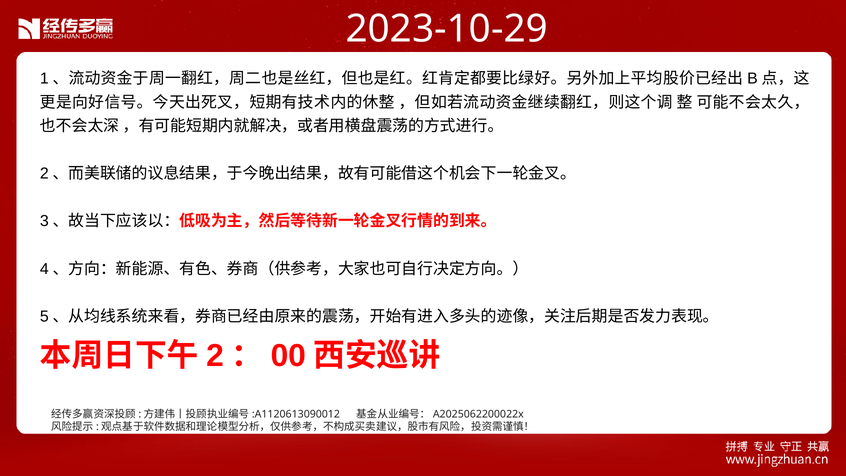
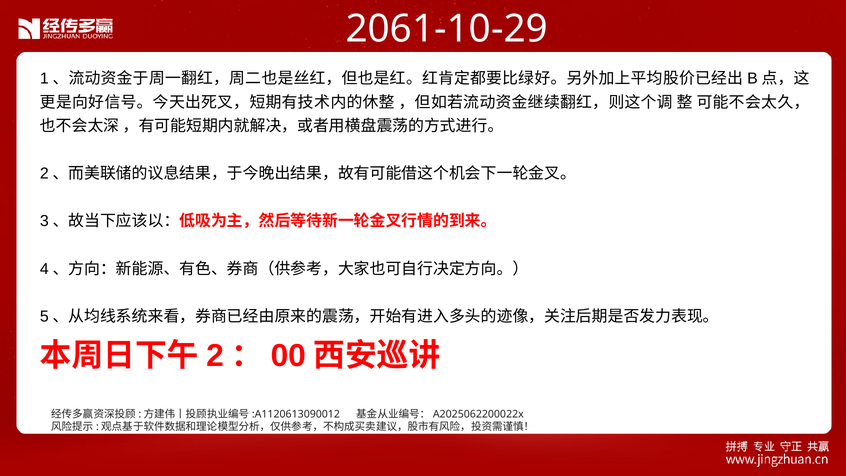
2023-10-29: 2023-10-29 -> 2061-10-29 (447, 29)
